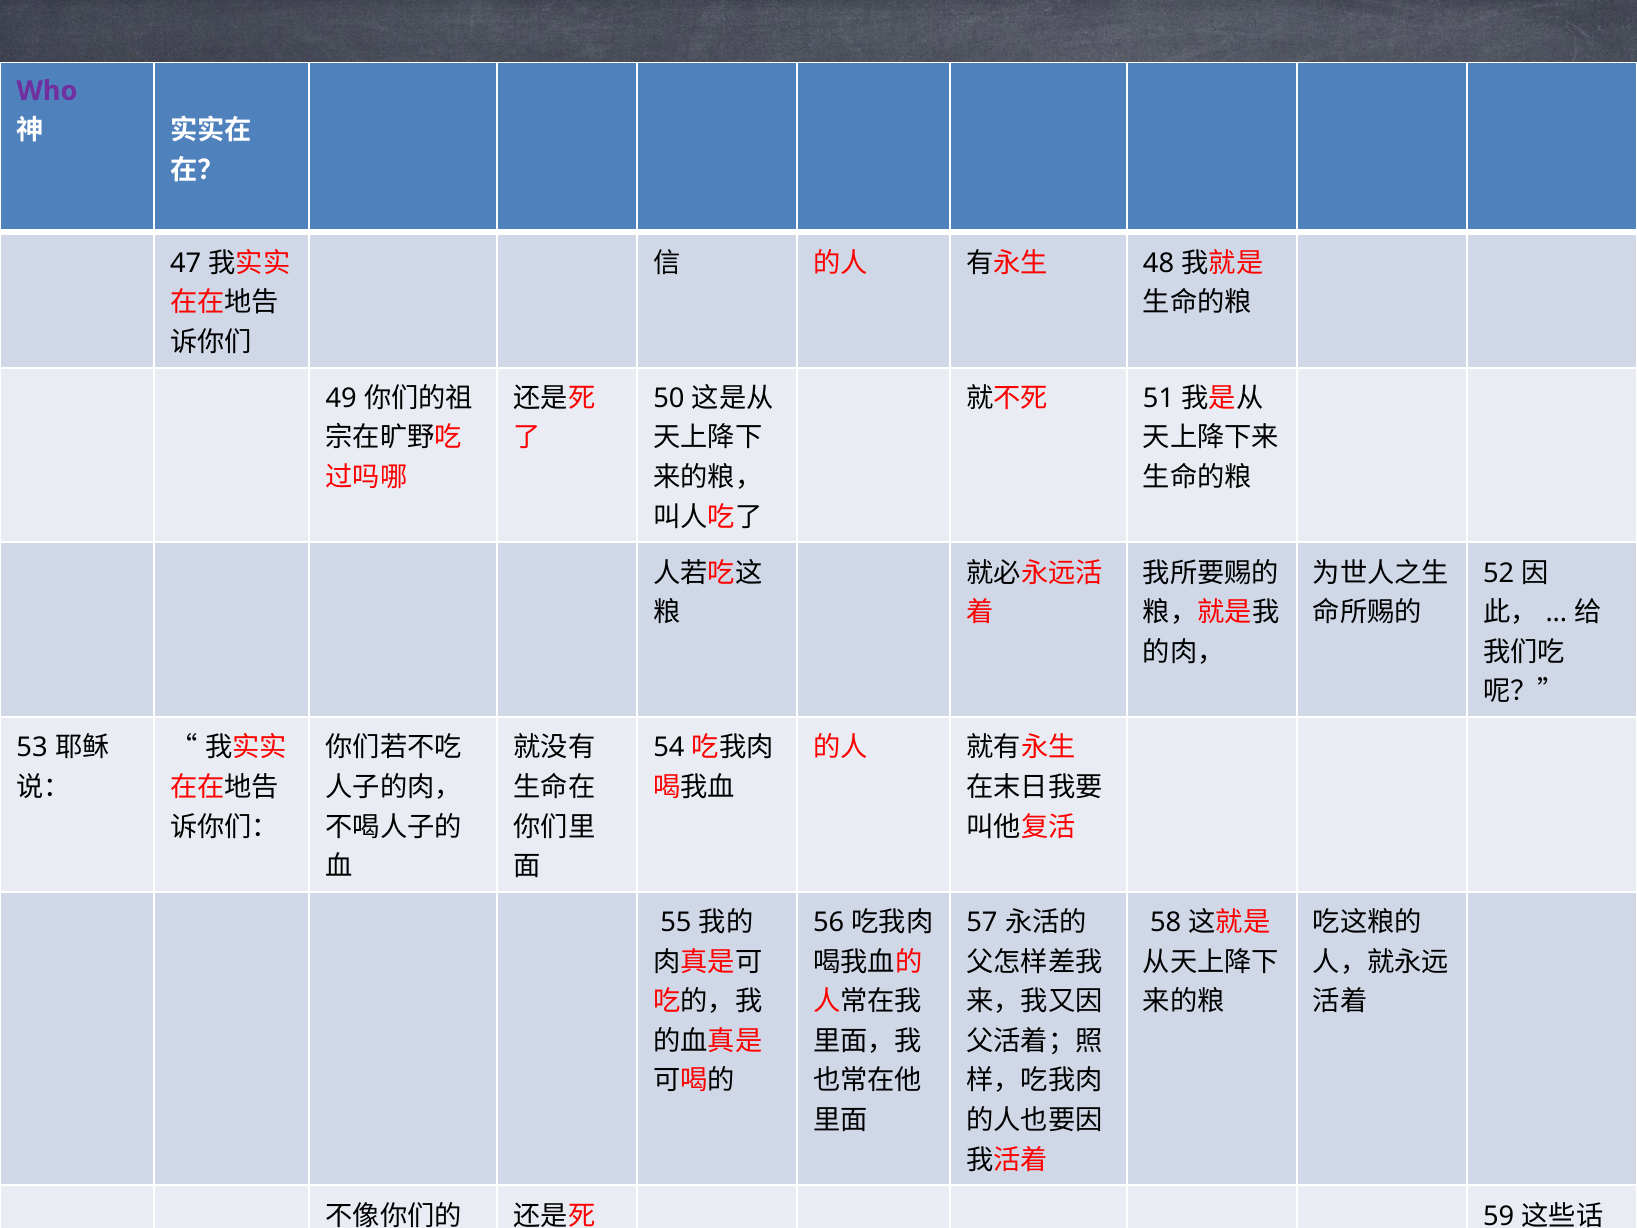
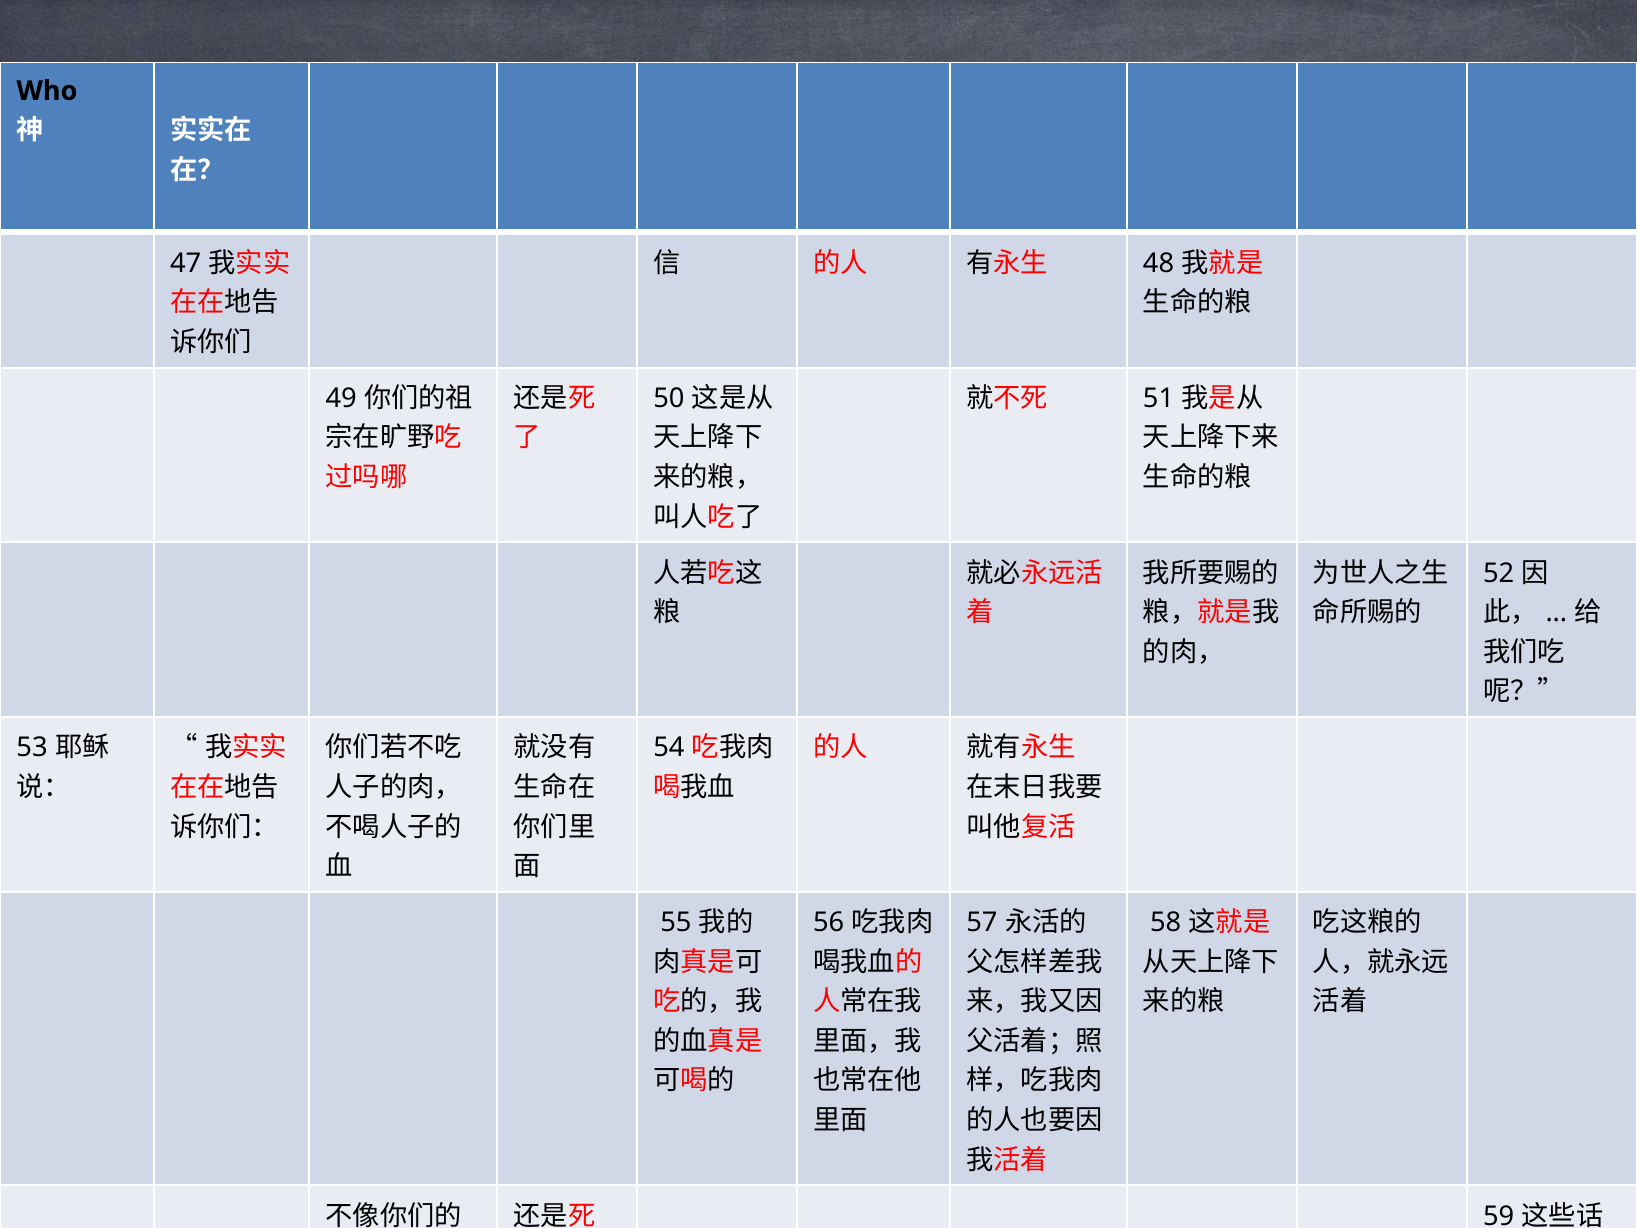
Who colour: purple -> black (47, 91)
